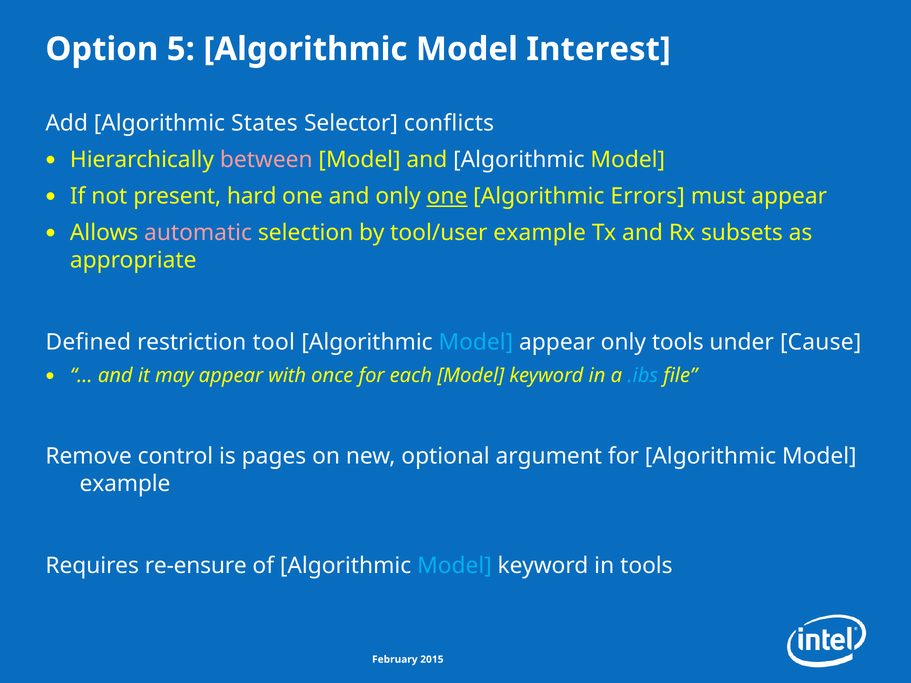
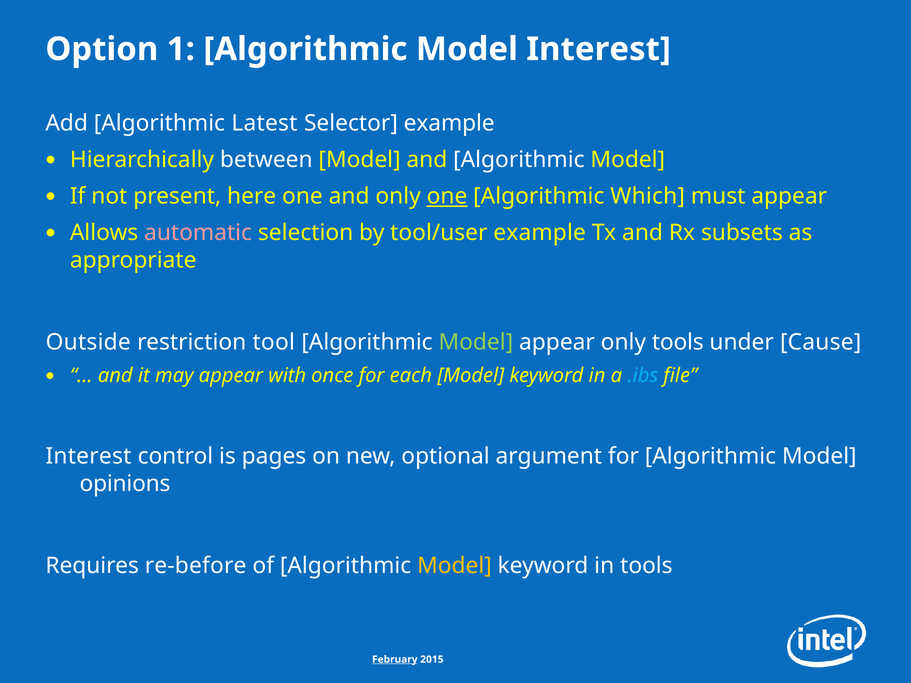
5: 5 -> 1 (181, 49)
States: States -> Latest (264, 124)
Selector conflicts: conflicts -> example (449, 124)
between colour: pink -> white (266, 160)
hard: hard -> here (252, 196)
Errors: Errors -> Which (648, 196)
Defined: Defined -> Outside (88, 342)
Model colour: light blue -> light green (476, 342)
Remove: Remove -> Interest (88, 457)
example: example -> opinions (125, 484)
re-ensure: re-ensure -> re-before (196, 566)
Model colour: light blue -> yellow (454, 566)
February underline: none -> present (395, 660)
